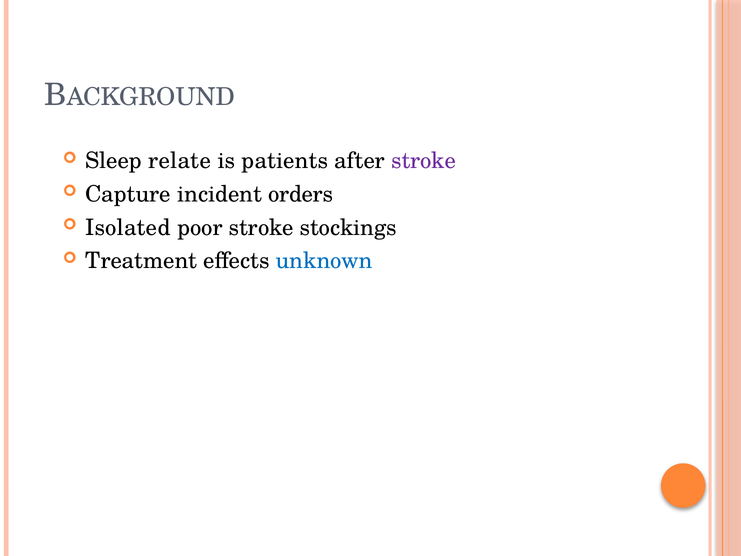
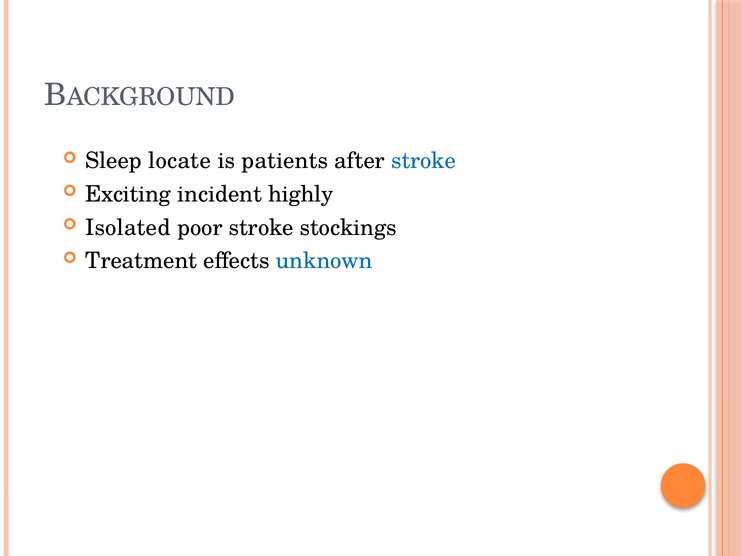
relate: relate -> locate (180, 161)
stroke colour: purple -> blue (424, 161)
Capture: Capture -> Exciting (128, 194)
orders: orders -> highly (301, 194)
